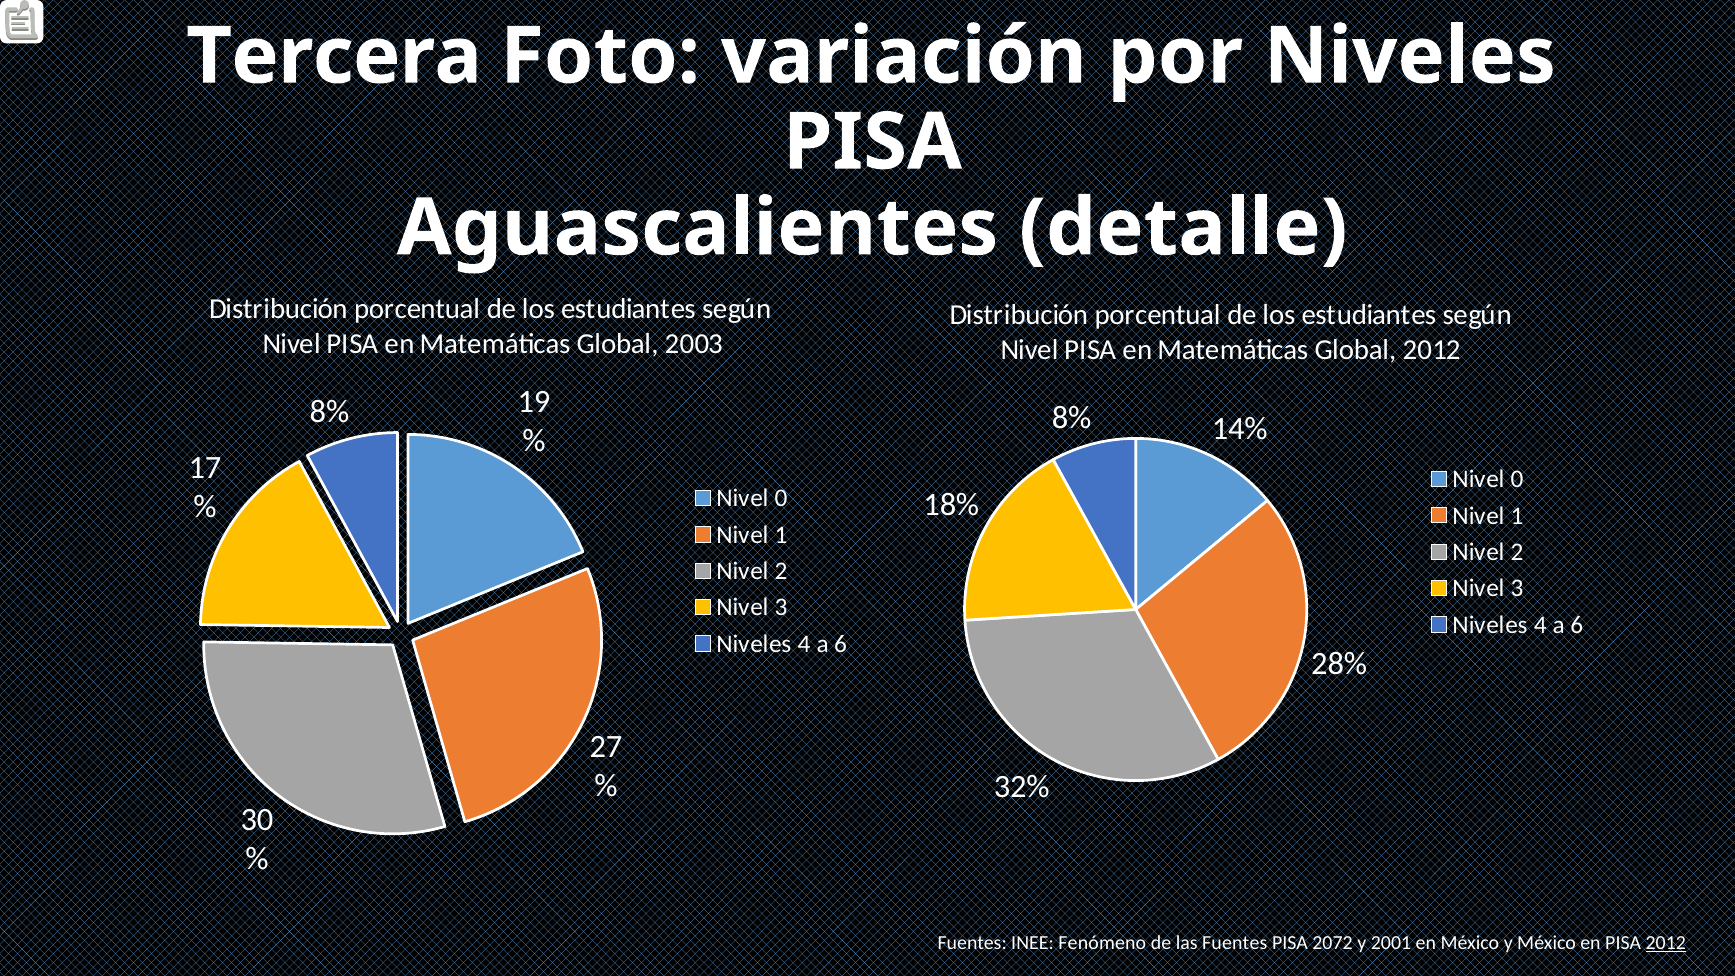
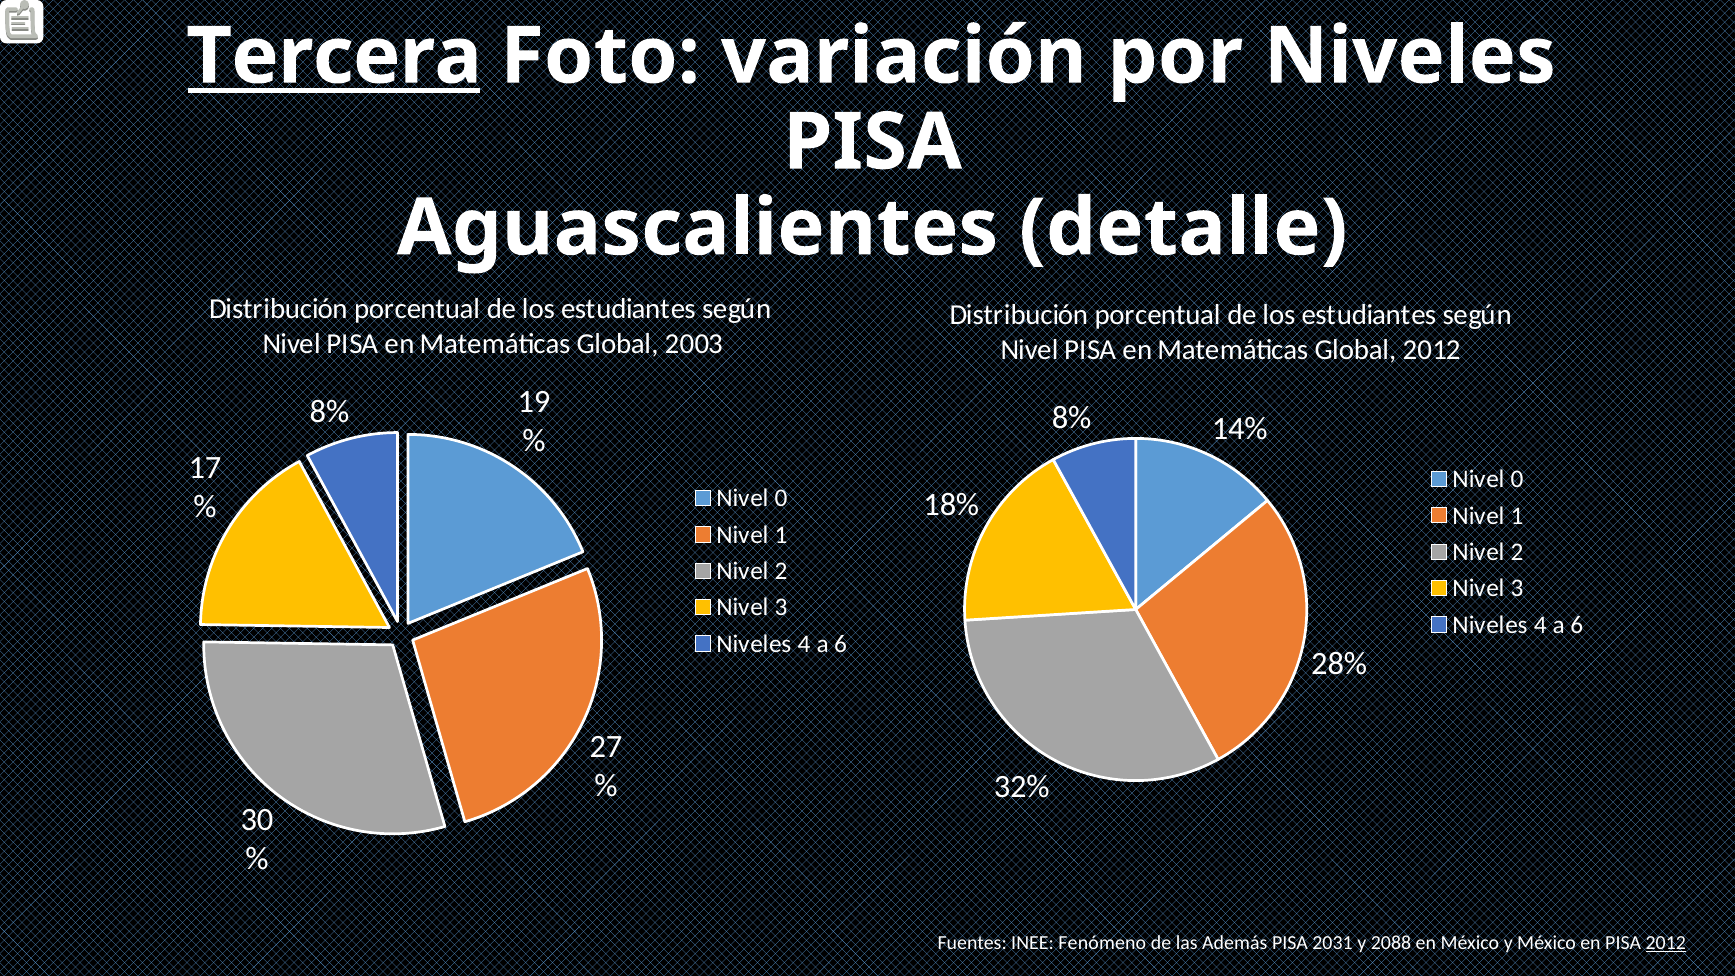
Tercera underline: none -> present (334, 56)
las Fuentes: Fuentes -> Además (1235, 943)
2072: 2072 -> 2031 (1333, 943)
2001: 2001 -> 2088 (1391, 943)
